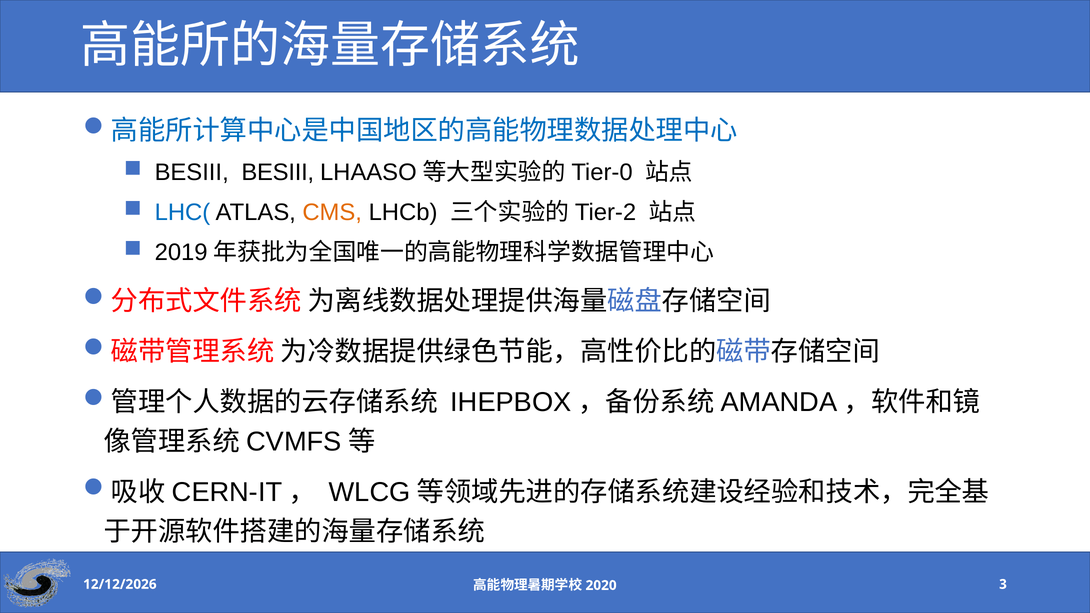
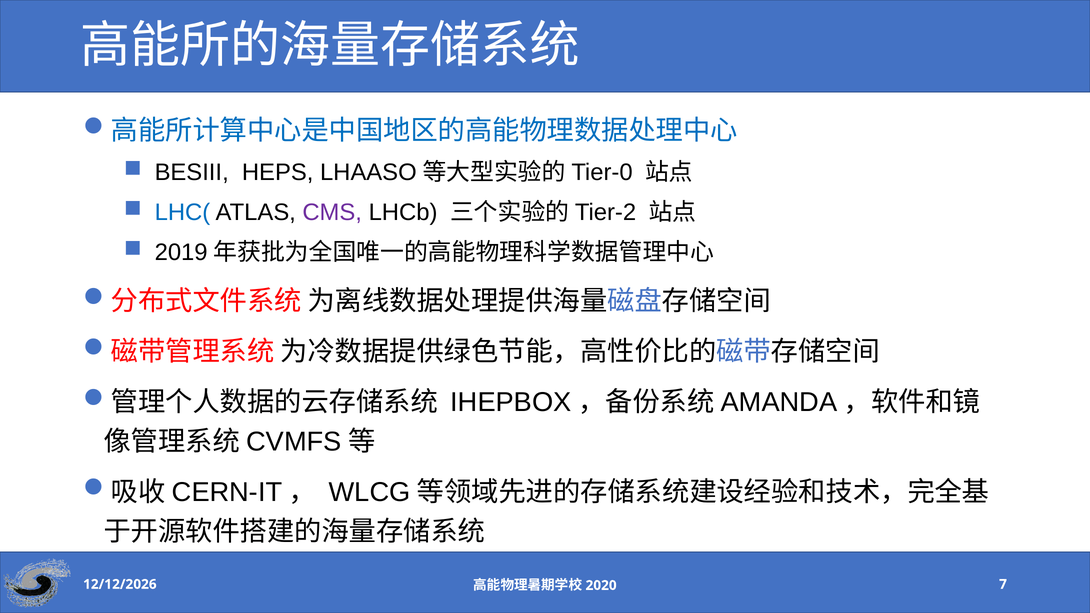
BESIII BESIII: BESIII -> HEPS (278, 173)
CMS colour: orange -> purple (332, 213)
3: 3 -> 7 (1003, 584)
